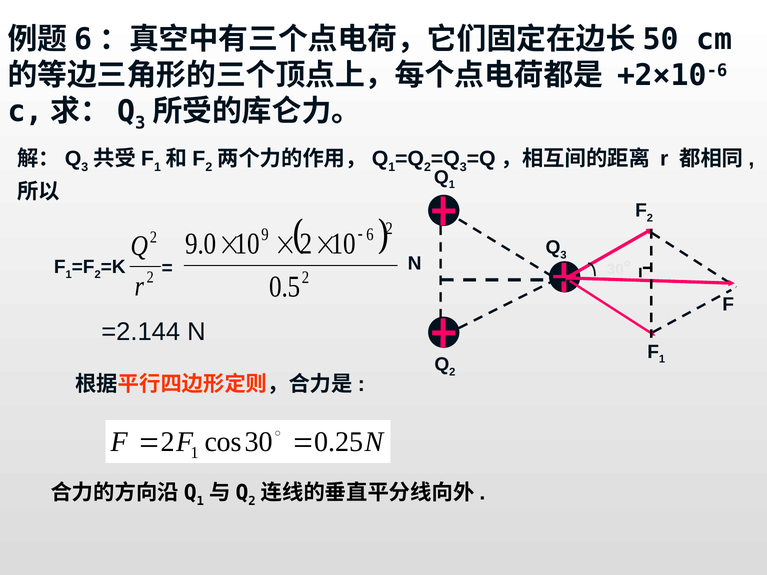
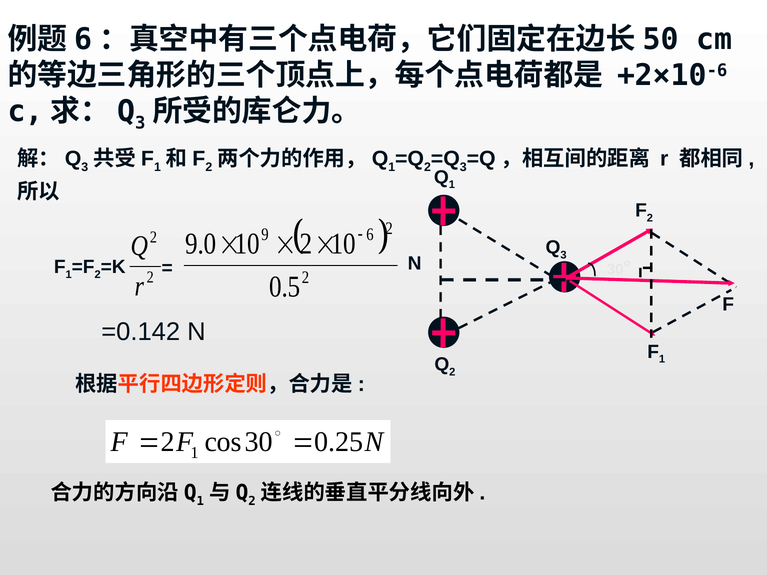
=2.144: =2.144 -> =0.142 (141, 332)
